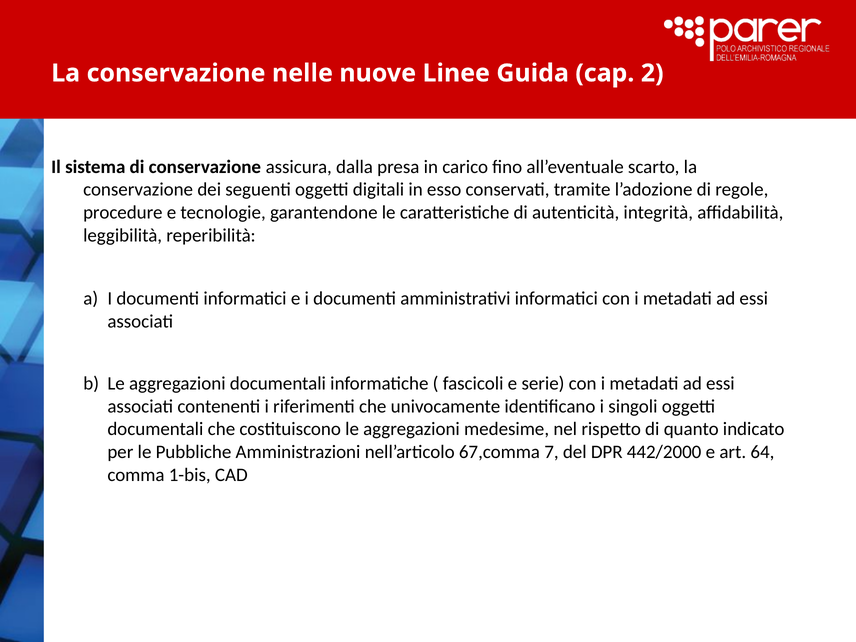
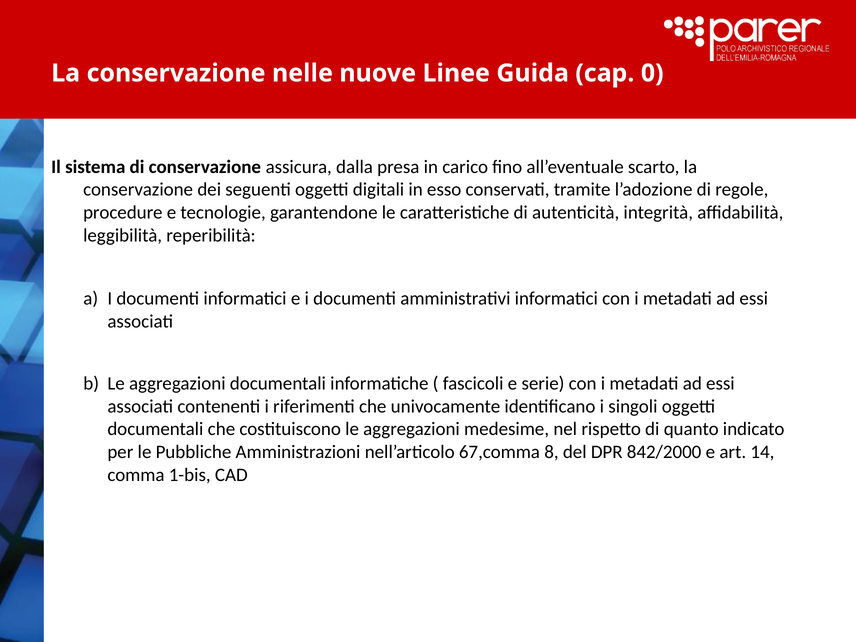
2: 2 -> 0 (652, 73)
7: 7 -> 8 (551, 452)
442/2000: 442/2000 -> 842/2000 (664, 452)
64: 64 -> 14 (762, 452)
